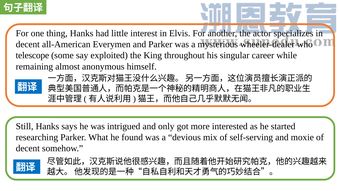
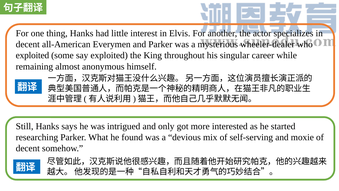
telescope: telescope -> exploited (32, 55)
